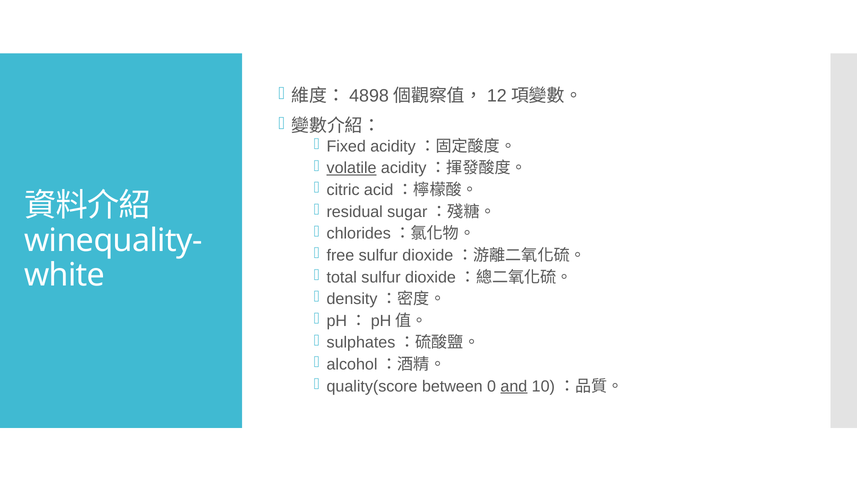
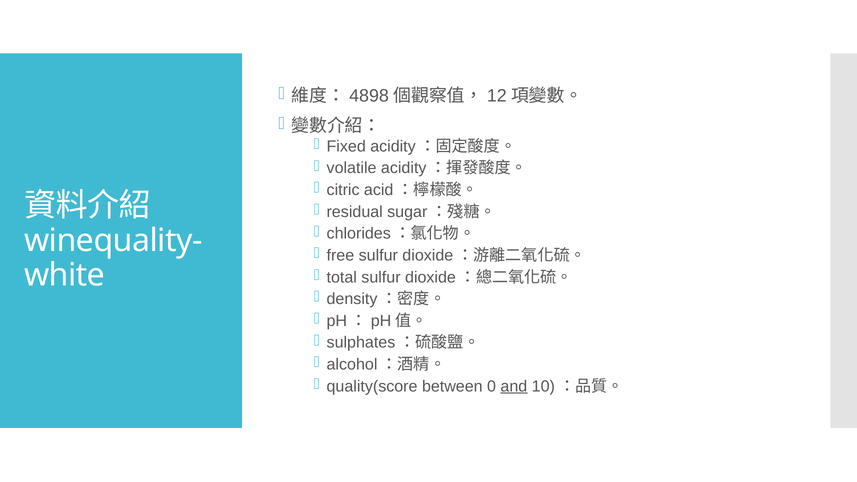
volatile underline: present -> none (352, 168)
